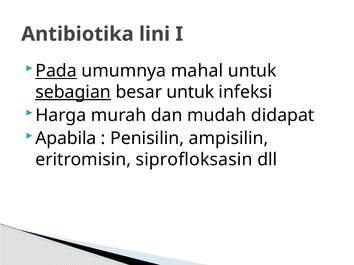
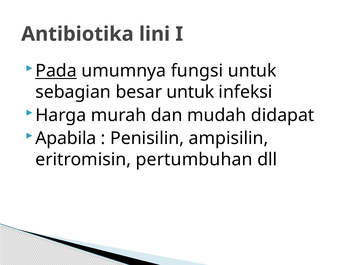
mahal: mahal -> fungsi (197, 71)
sebagian underline: present -> none (73, 92)
siprofloksasin: siprofloksasin -> pertumbuhan (194, 160)
